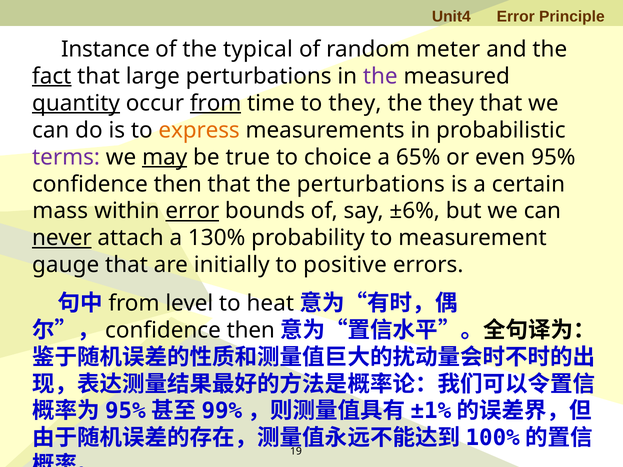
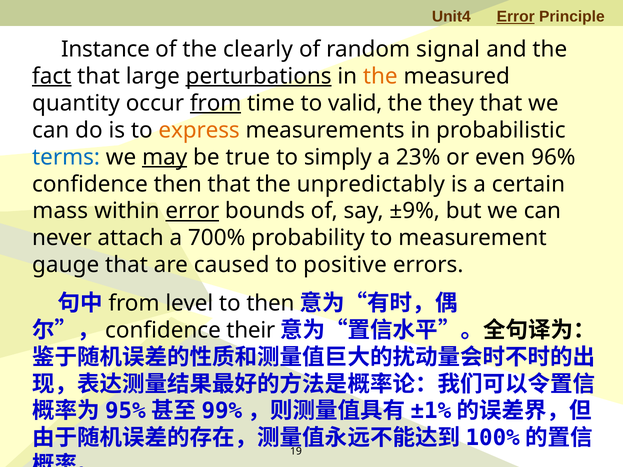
Error underline: none -> present (516, 17)
typical: typical -> clearly (258, 49)
meter: meter -> signal (448, 49)
perturbations underline: none -> present (259, 76)
the colour: purple -> orange (380, 76)
quantity underline: present -> none (76, 103)
to they: they -> valid (355, 103)
terms colour: purple -> blue (66, 157)
choice: choice -> simply (338, 157)
65%: 65% -> 23% (418, 157)
95%: 95% -> 96% (553, 157)
the perturbations: perturbations -> unpredictably (371, 184)
±6%: ±6% -> ±9% (415, 211)
never underline: present -> none (62, 238)
130%: 130% -> 700% (217, 238)
initially: initially -> caused (232, 265)
to heat: heat -> then (270, 303)
then: then -> their (251, 330)
